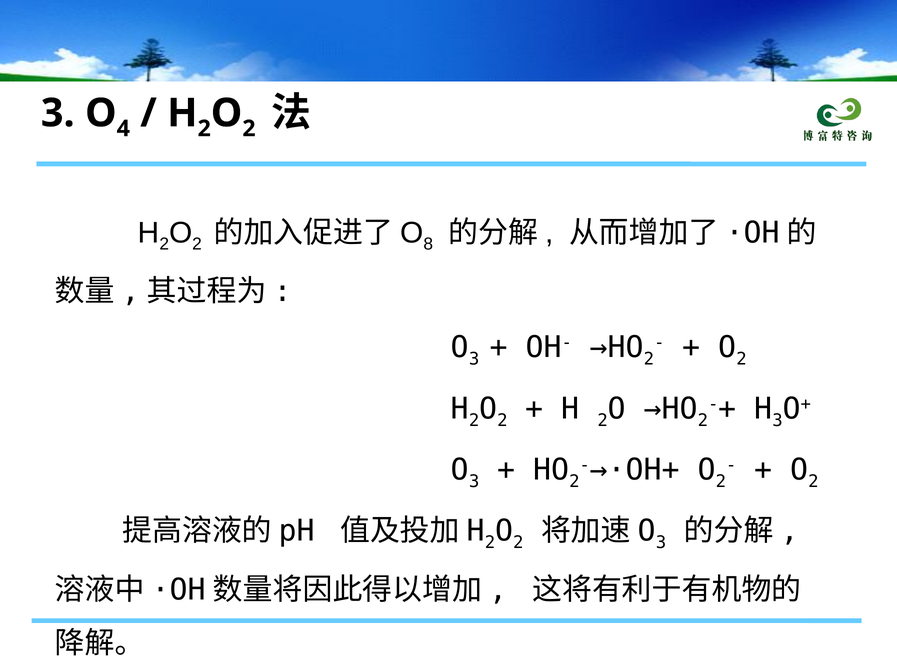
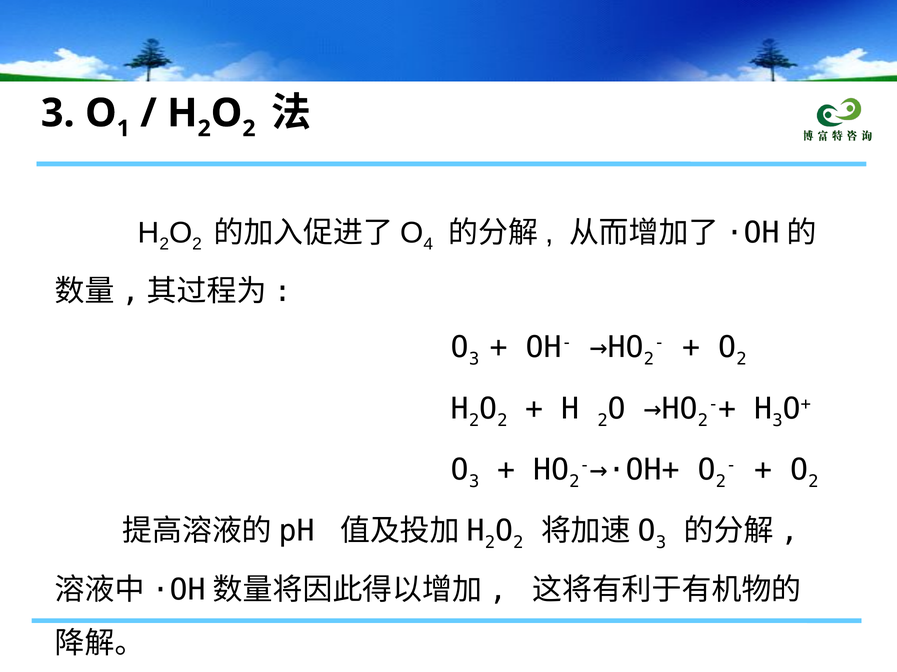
4: 4 -> 1 (123, 129)
8: 8 -> 4 (428, 245)
